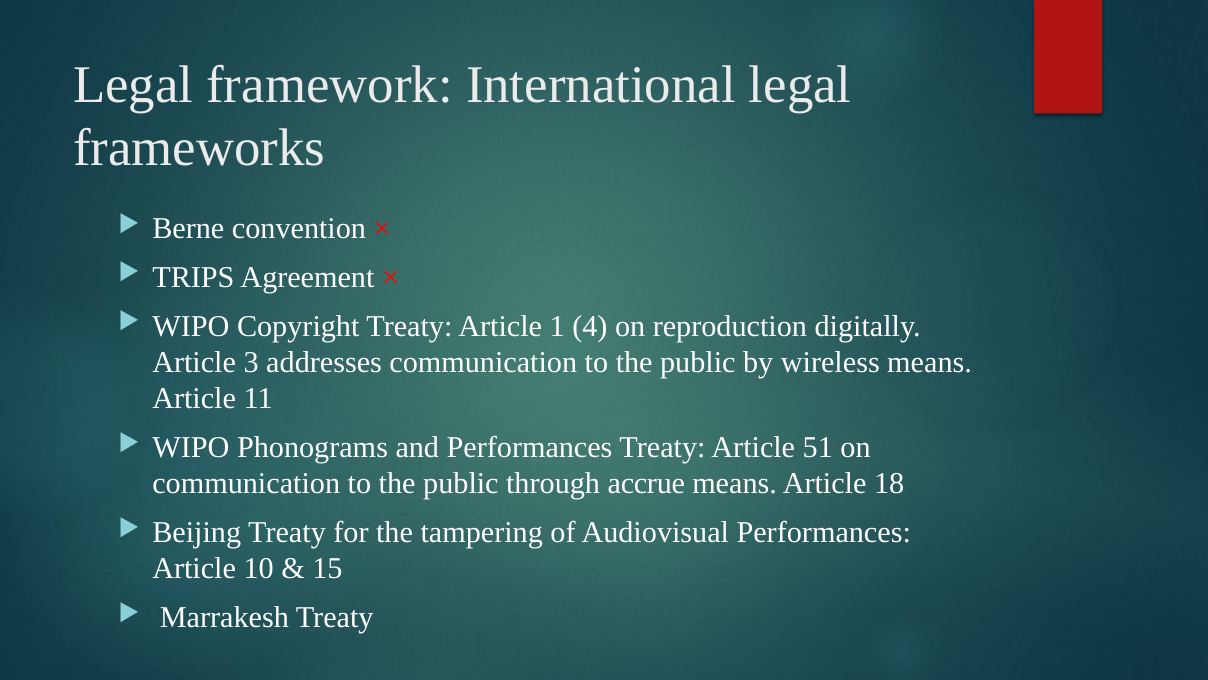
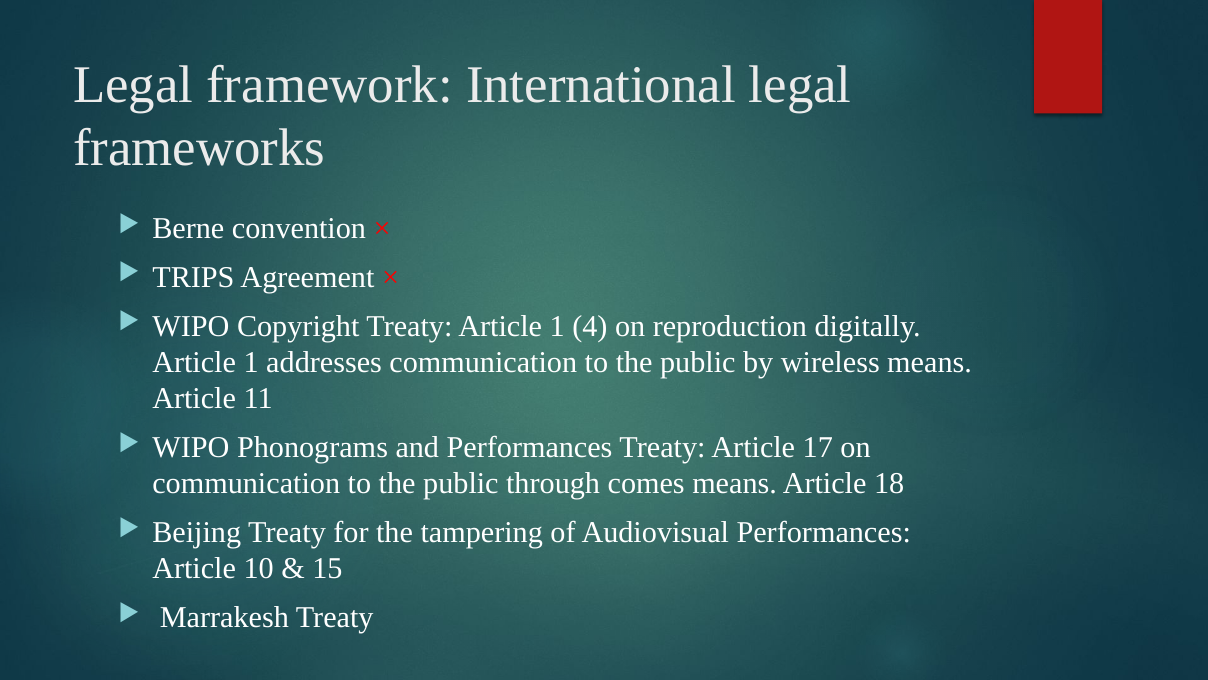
3: 3 -> 1 (251, 362)
51: 51 -> 17 (818, 447)
accrue: accrue -> comes (646, 483)
